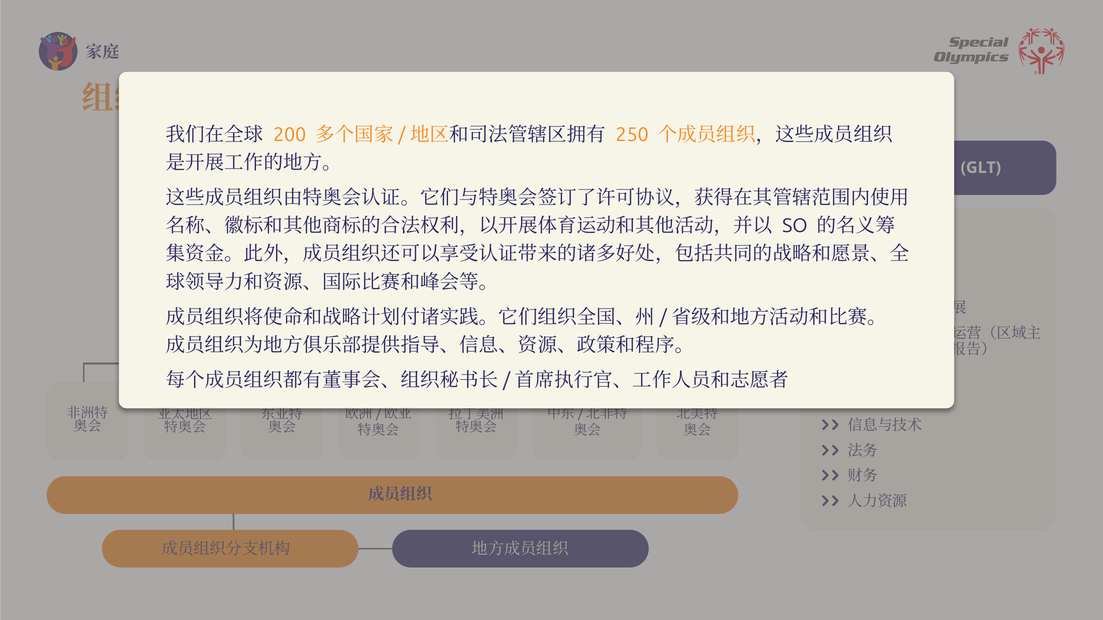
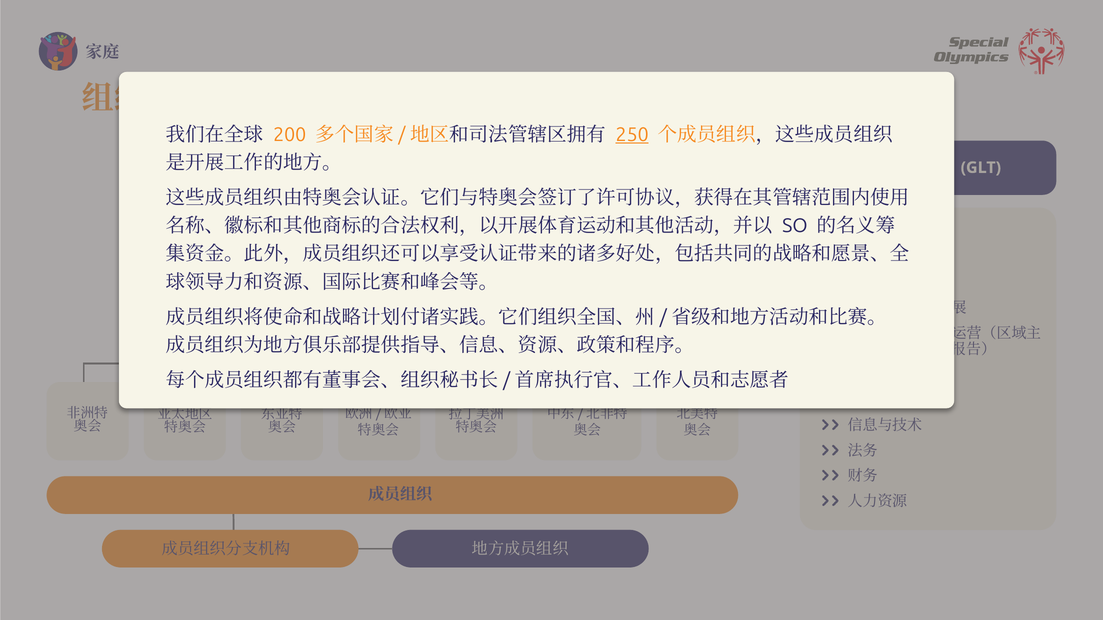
250 underline: none -> present (632, 135)
